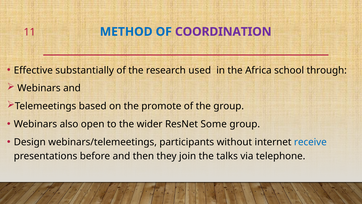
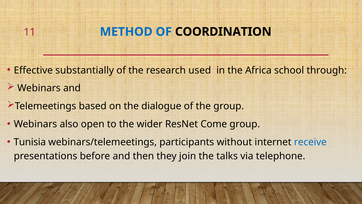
COORDINATION colour: purple -> black (223, 32)
promote: promote -> dialogue (161, 106)
Some: Some -> Come (214, 124)
Design: Design -> Tunisia (30, 142)
